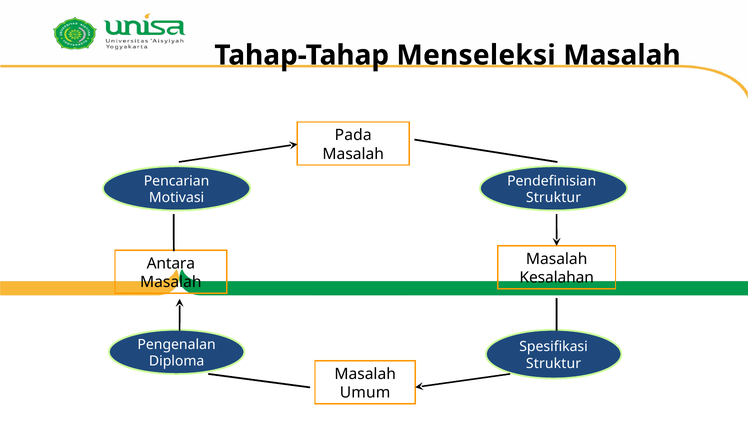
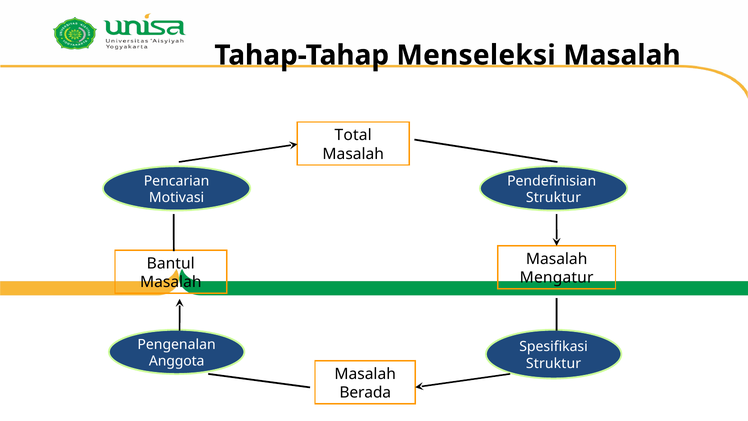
Pada: Pada -> Total (353, 135)
Antara: Antara -> Bantul (171, 263)
Kesalahan: Kesalahan -> Mengatur (557, 278)
Diploma: Diploma -> Anggota (177, 361)
Umum: Umum -> Berada (365, 392)
